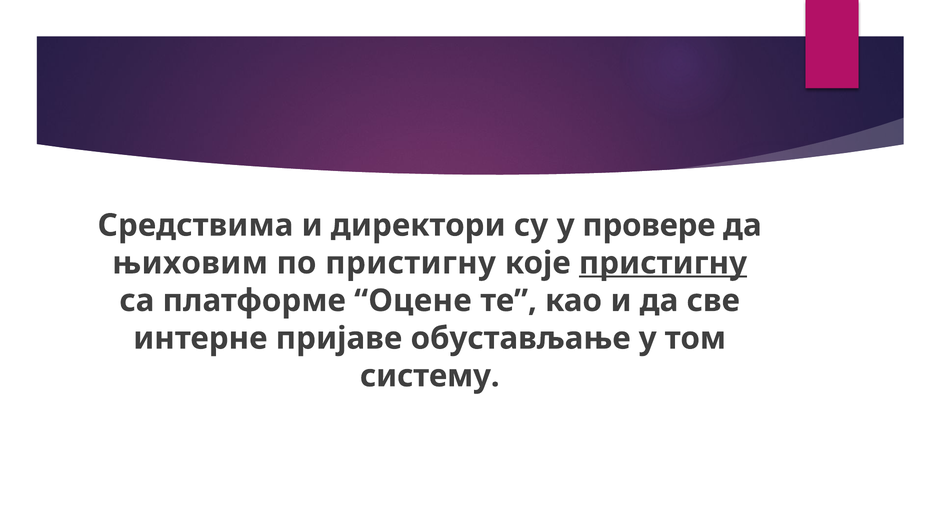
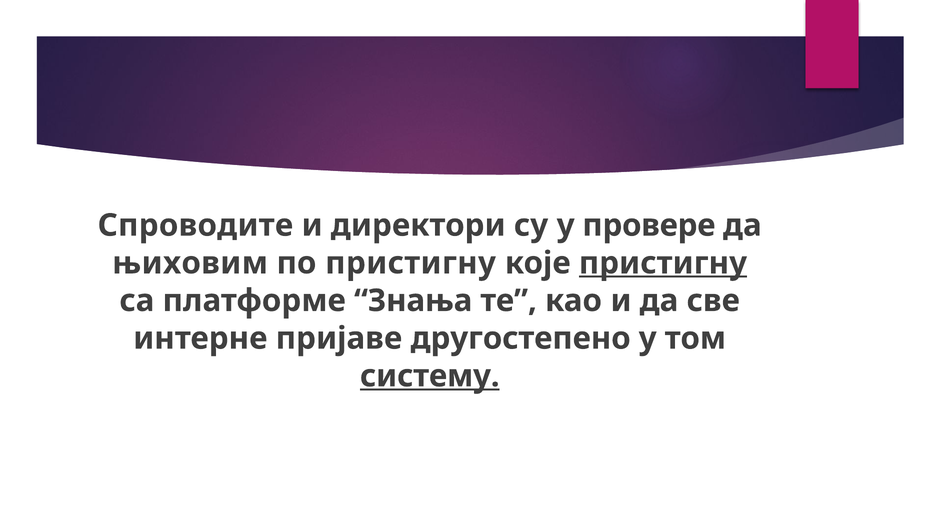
Средствима: Средствима -> Спроводите (195, 226)
Оцене: Оцене -> Знања (413, 301)
обустављање: обустављање -> другостепено (521, 339)
систему underline: none -> present (430, 376)
